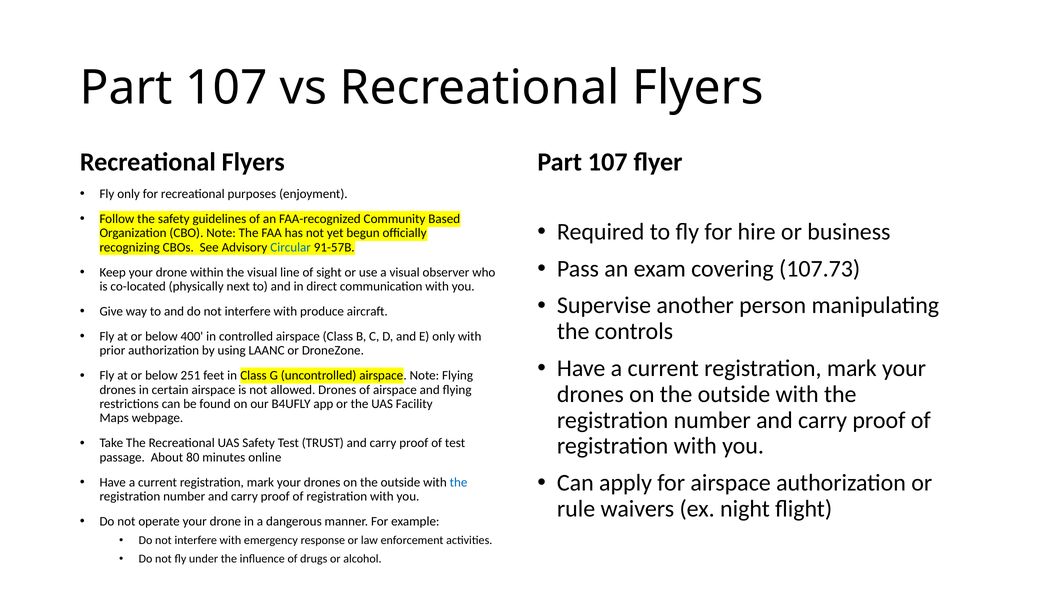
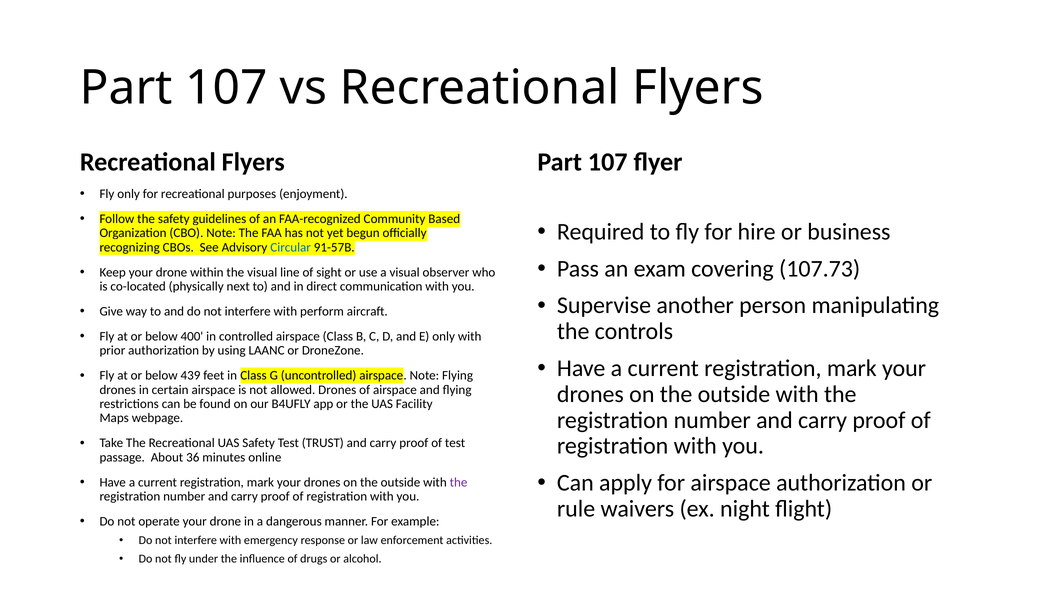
produce: produce -> perform (322, 311)
251: 251 -> 439 (190, 375)
80: 80 -> 36 (193, 457)
the colour: blue -> purple (459, 482)
